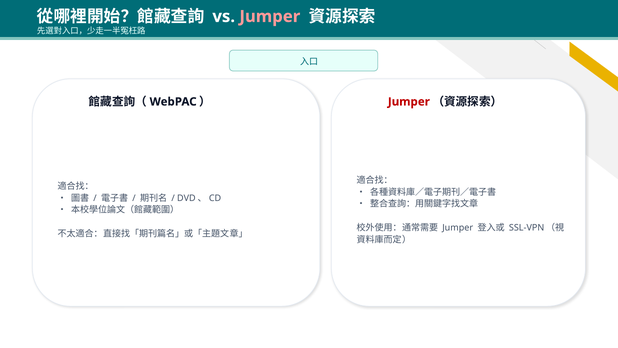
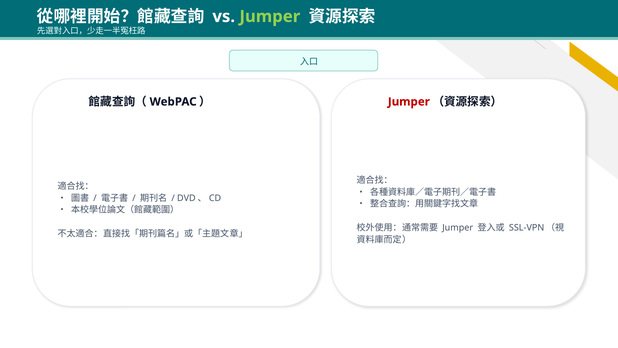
Jumper colour: pink -> light green (270, 16)
